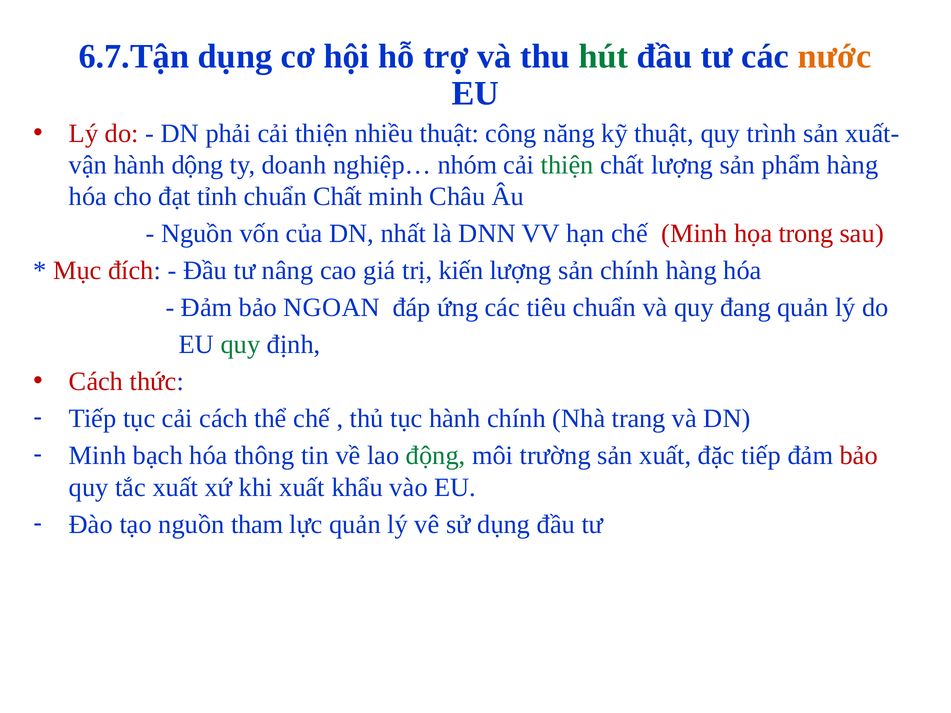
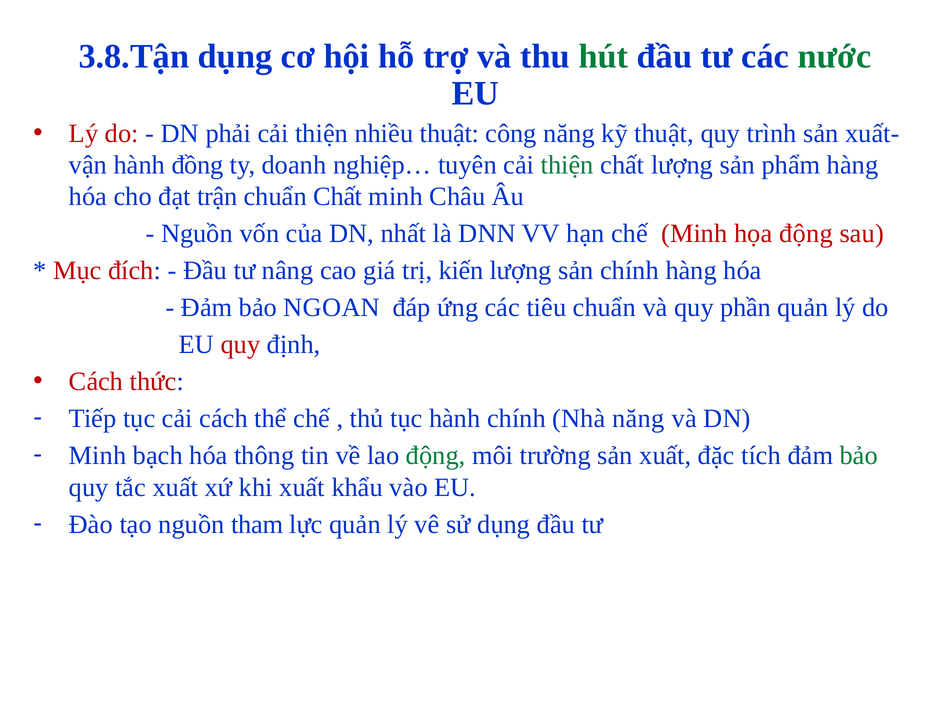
6.7.Tận: 6.7.Tận -> 3.8.Tận (134, 56)
nước colour: orange -> green (835, 56)
dộng: dộng -> đồng (198, 165)
nhóm: nhóm -> tuyên (467, 165)
tỉnh: tỉnh -> trận (217, 197)
họa trong: trong -> động (806, 234)
đang: đang -> phần (746, 308)
quy colour: green -> red (240, 345)
Nhà trang: trang -> năng (638, 419)
đặc tiếp: tiếp -> tích (761, 456)
bảo colour: red -> green (859, 456)
